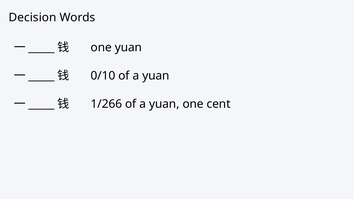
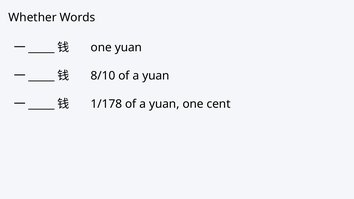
Decision: Decision -> Whether (33, 17)
0/10: 0/10 -> 8/10 (103, 76)
1/266: 1/266 -> 1/178 (106, 104)
